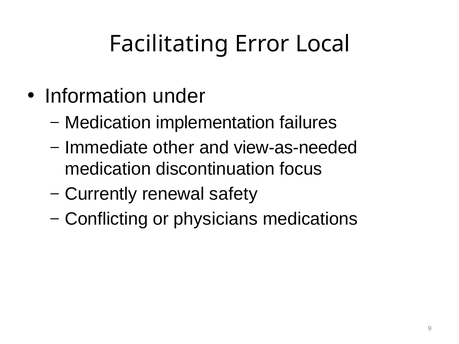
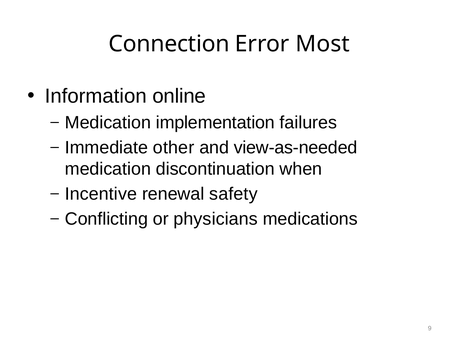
Facilitating: Facilitating -> Connection (169, 44)
Local: Local -> Most (323, 44)
under: under -> online (179, 96)
focus: focus -> when (301, 169)
Currently: Currently -> Incentive (101, 194)
